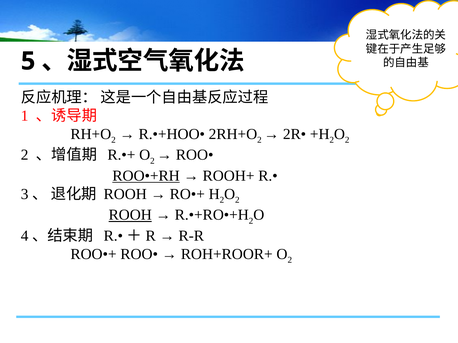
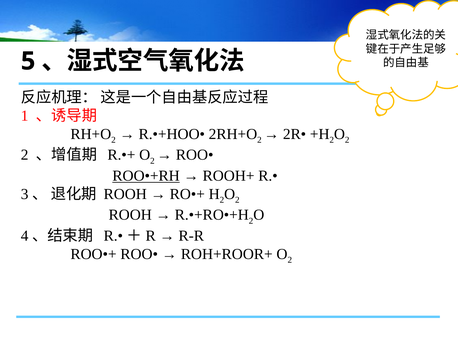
ROOH underline: present -> none (130, 215)
